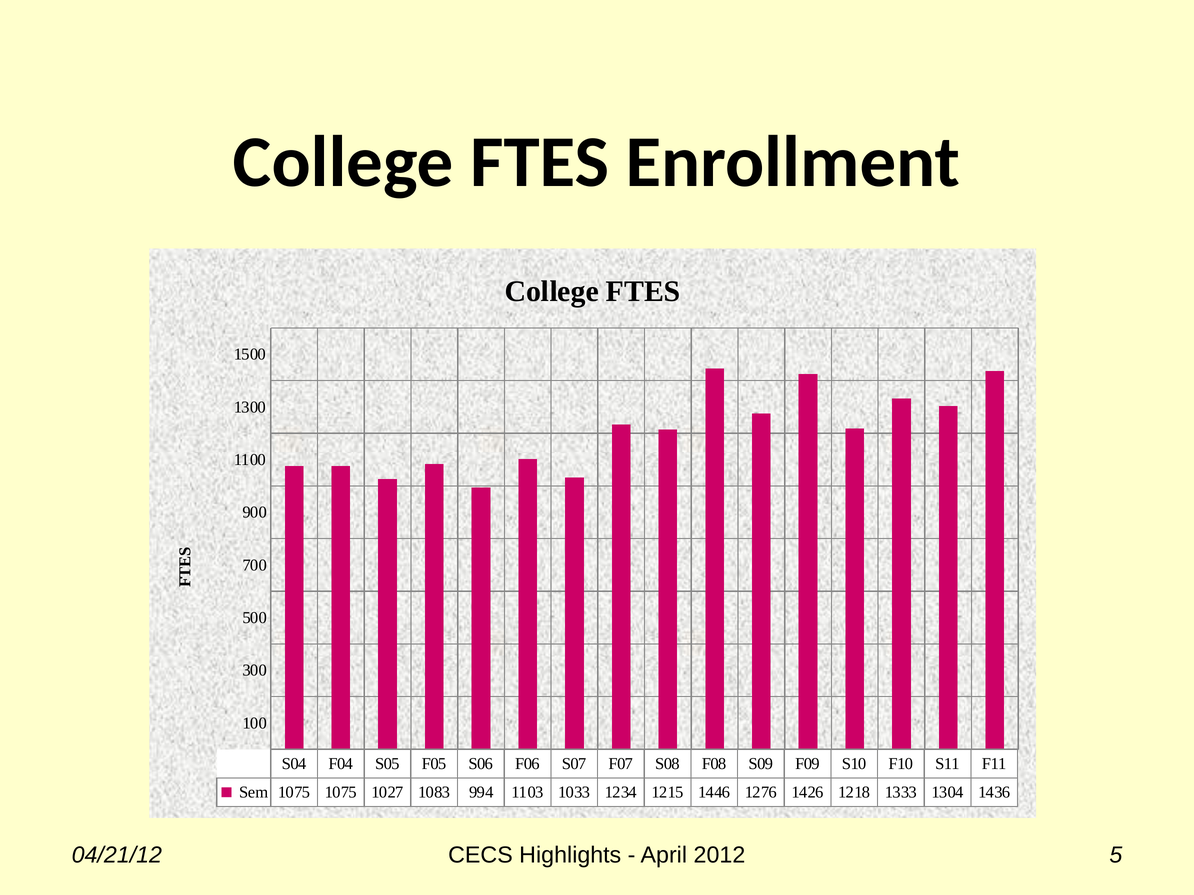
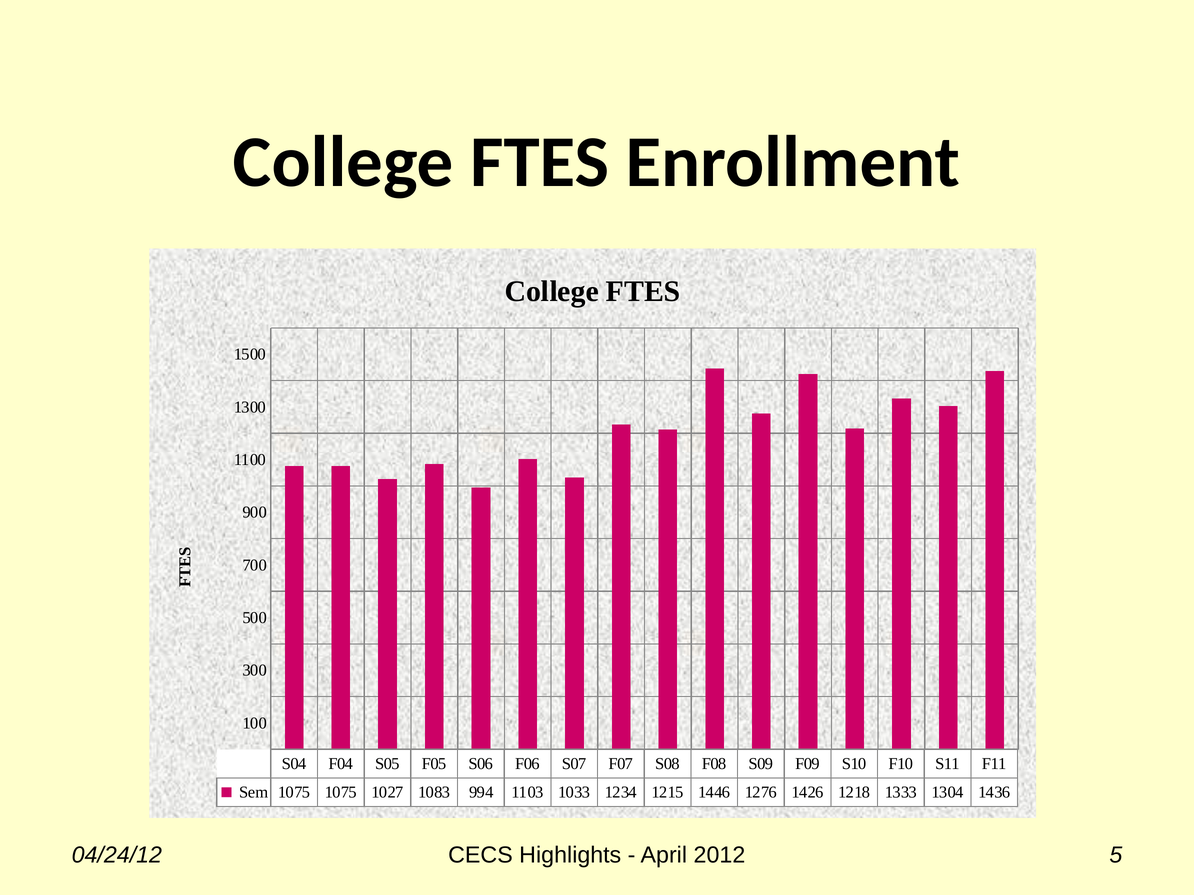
04/21/12: 04/21/12 -> 04/24/12 (117, 855)
